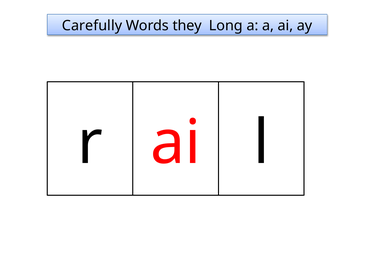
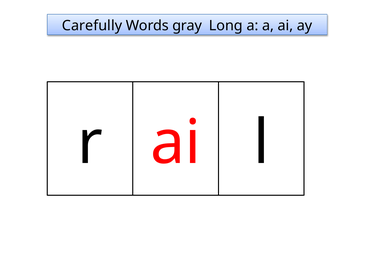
they: they -> gray (187, 25)
